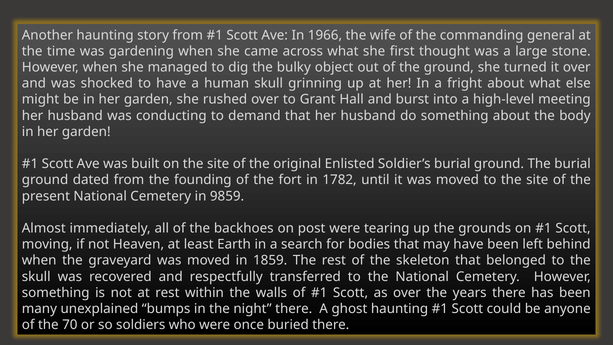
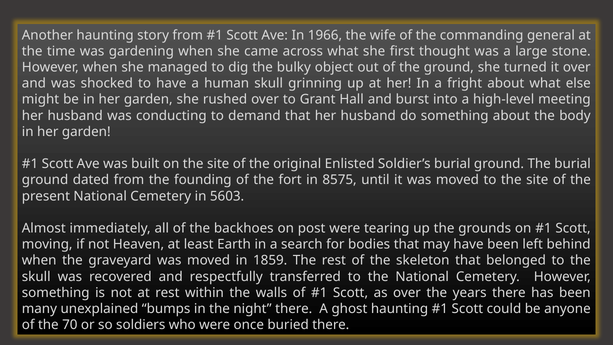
1782: 1782 -> 8575 (340, 180)
9859: 9859 -> 5603 (227, 196)
